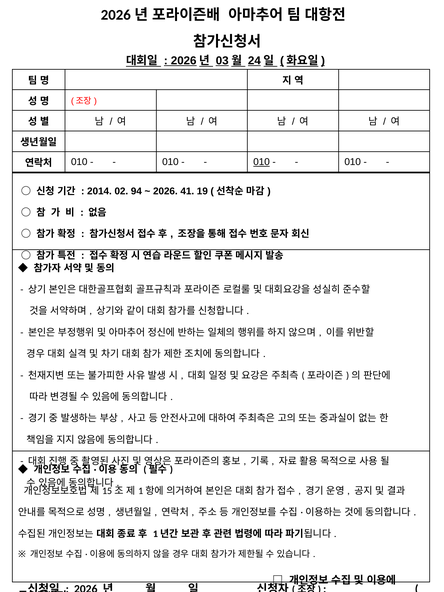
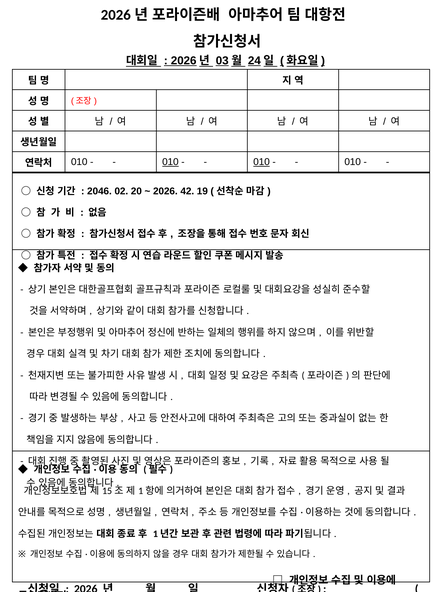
010 underline: none -> present (170, 162)
2014: 2014 -> 2046 (99, 191)
94: 94 -> 20 (136, 191)
41: 41 -> 42 (187, 191)
